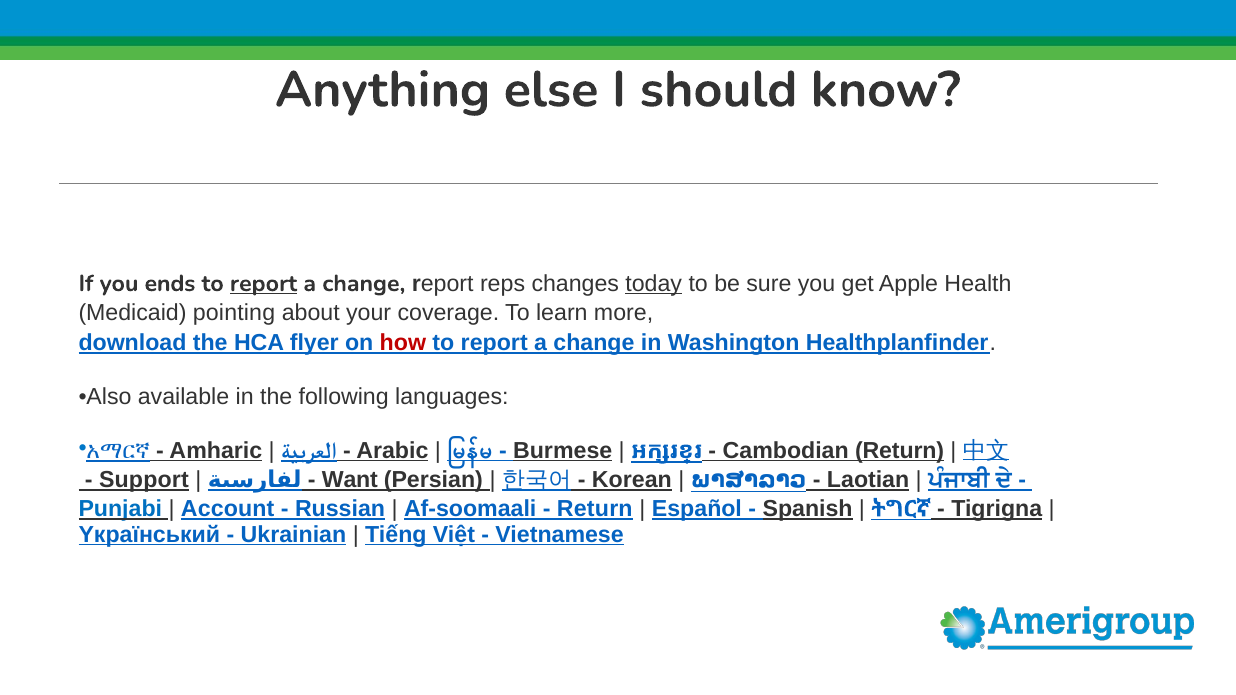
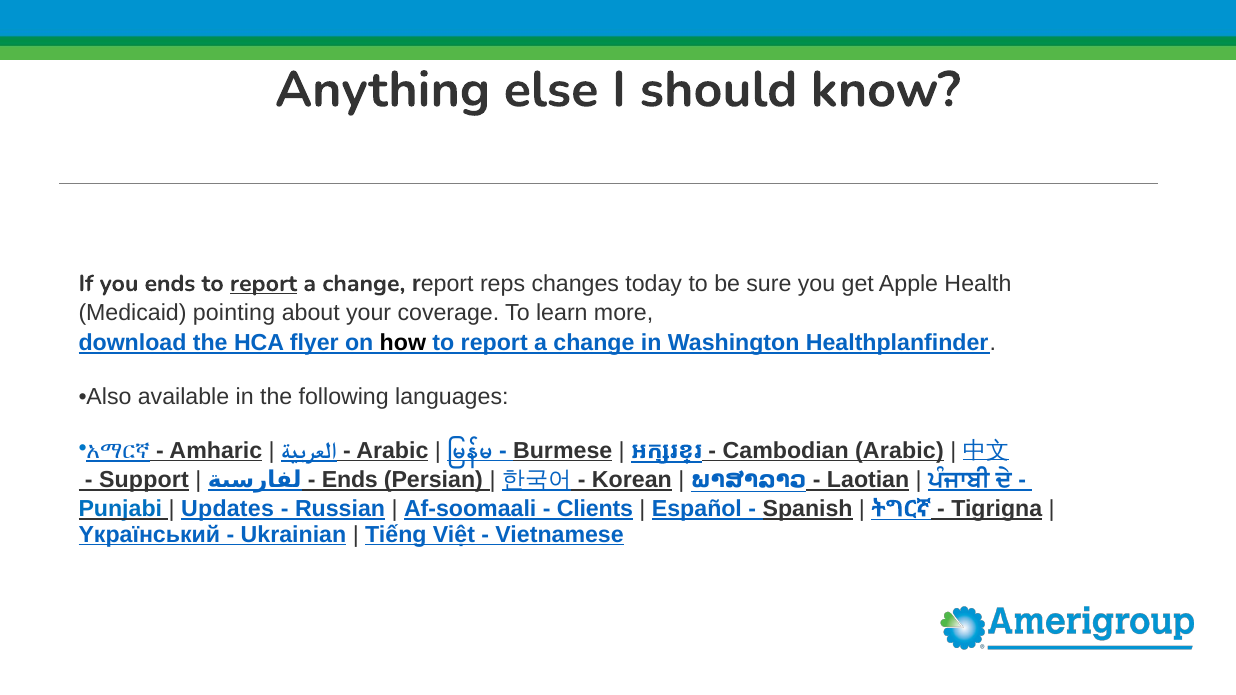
today underline: present -> none (654, 284)
how colour: red -> black (403, 343)
Cambodian Return: Return -> Arabic (899, 451)
Want: Want -> Ends (350, 480)
Account: Account -> Updates (228, 509)
Return: Return -> Clients (595, 509)
